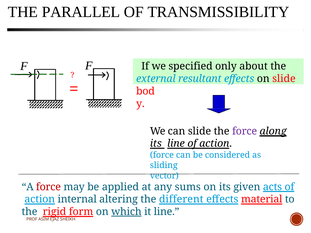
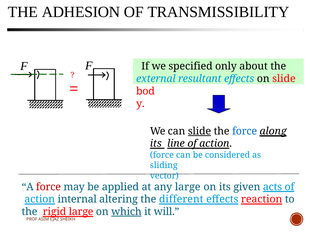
PARALLEL: PARALLEL -> ADHESION (81, 12)
slide underline: none -> present (200, 131)
force colour: purple -> blue (245, 131)
any sums: sums -> large (188, 187)
material: material -> reaction (262, 200)
rigid form: form -> large (81, 212)
it line: line -> will (167, 212)
